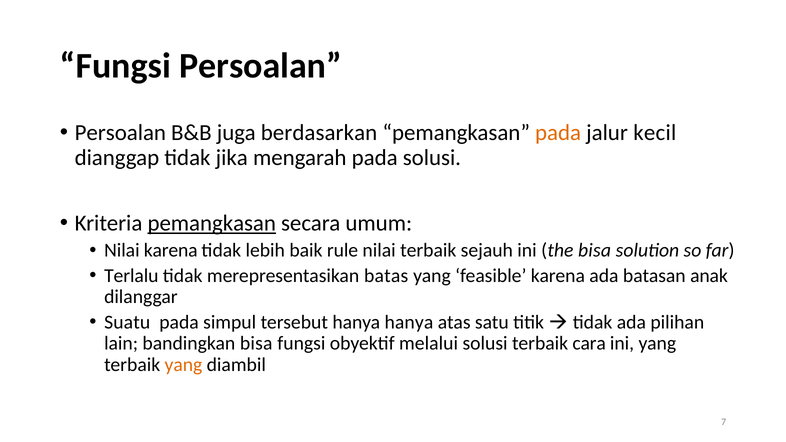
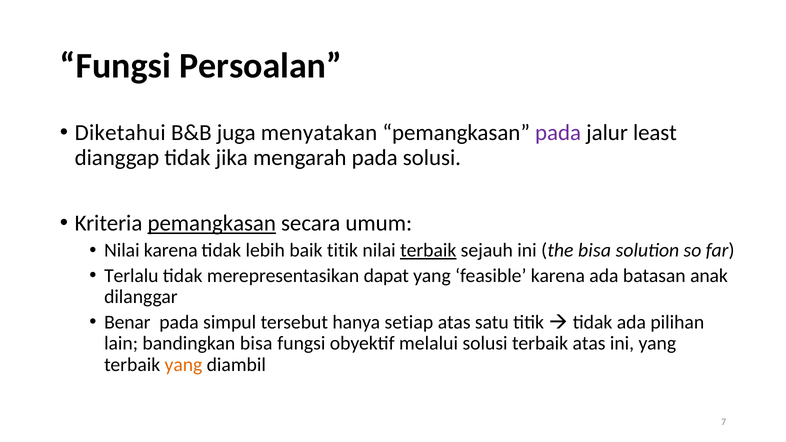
Persoalan: Persoalan -> Diketahui (120, 133)
berdasarkan: berdasarkan -> menyatakan (319, 133)
pada colour: orange -> purple (558, 133)
kecil: kecil -> least (655, 133)
baik rule: rule -> titik (342, 250)
terbaik underline: none -> present (428, 250)
batas: batas -> dapat (386, 276)
Suatu: Suatu -> Benar (127, 322)
hanya hanya: hanya -> setiap (409, 322)
terbaik cara: cara -> atas (589, 343)
